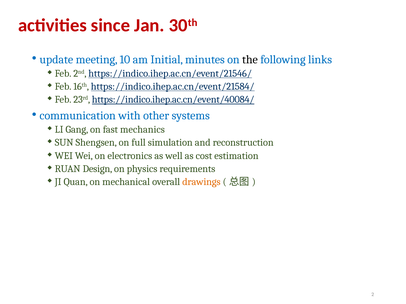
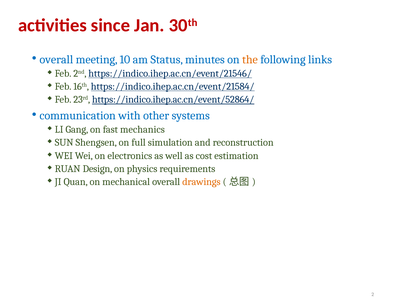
update: update -> overall (56, 60)
Initial: Initial -> Status (167, 60)
the colour: black -> orange (250, 60)
https://indico.ihep.ac.cn/event/40084/: https://indico.ihep.ac.cn/event/40084/ -> https://indico.ihep.ac.cn/event/52864/ (173, 100)
